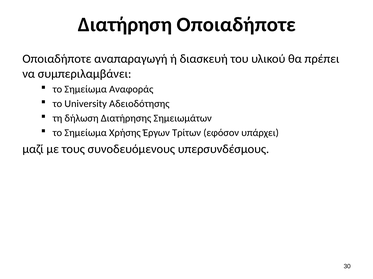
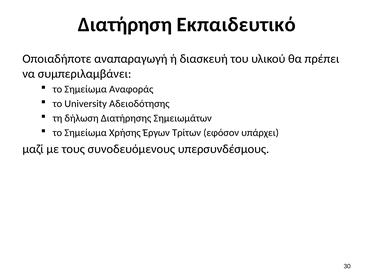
Διατήρηση Οποιαδήποτε: Οποιαδήποτε -> Εκπαιδευτικό (236, 25)
